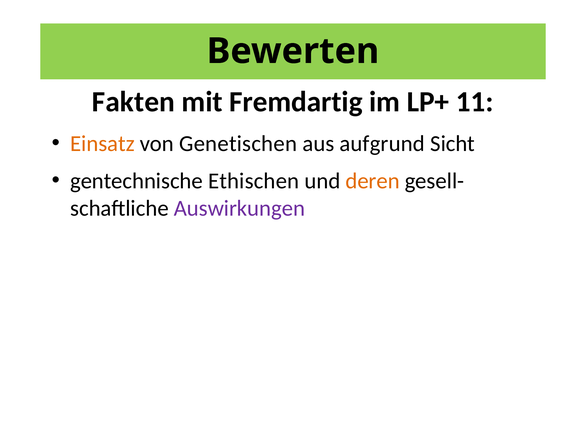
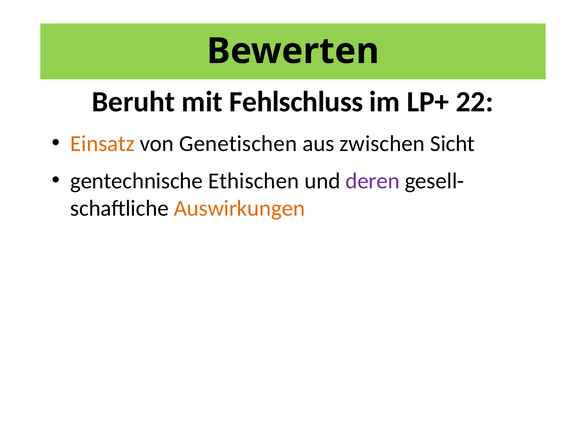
Fakten: Fakten -> Beruht (133, 102)
Fremdartig: Fremdartig -> Fehlschluss (296, 102)
11: 11 -> 22 (475, 102)
aufgrund: aufgrund -> zwischen (382, 144)
deren colour: orange -> purple (373, 181)
Auswirkungen colour: purple -> orange (239, 208)
